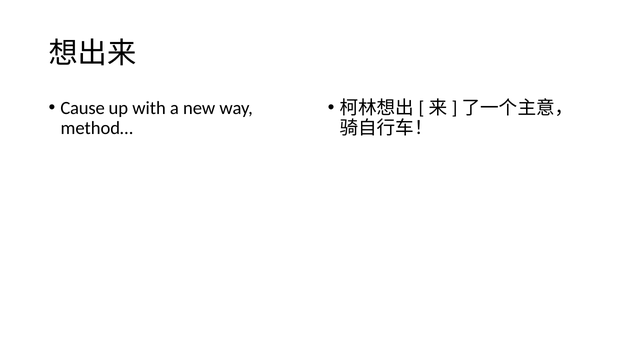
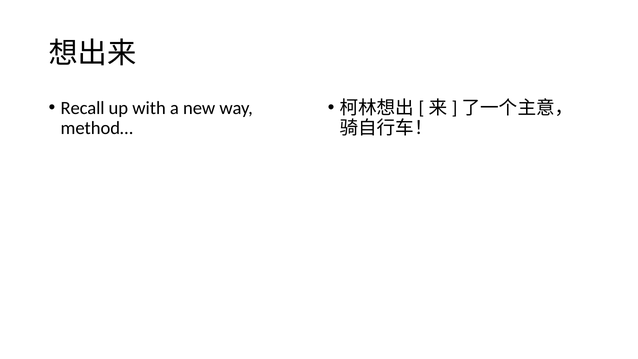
Cause: Cause -> Recall (83, 108)
